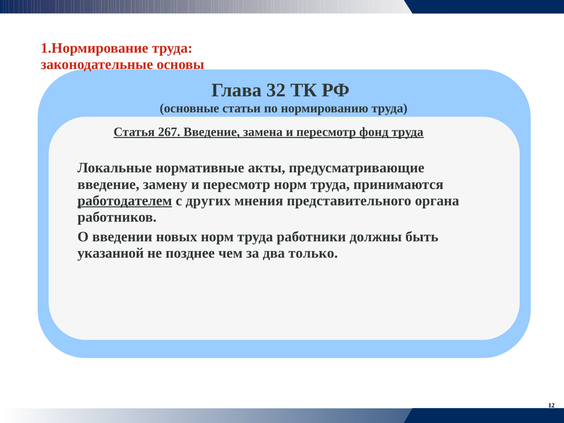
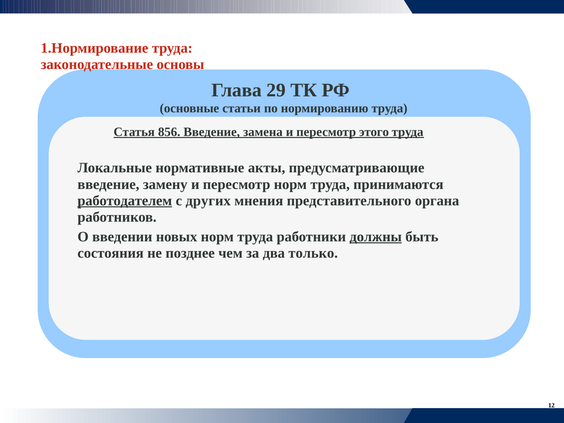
32: 32 -> 29 (276, 90)
267: 267 -> 856 (169, 132)
фонд: фонд -> этого (374, 132)
должны underline: none -> present (376, 237)
указанной: указанной -> состояния (111, 253)
